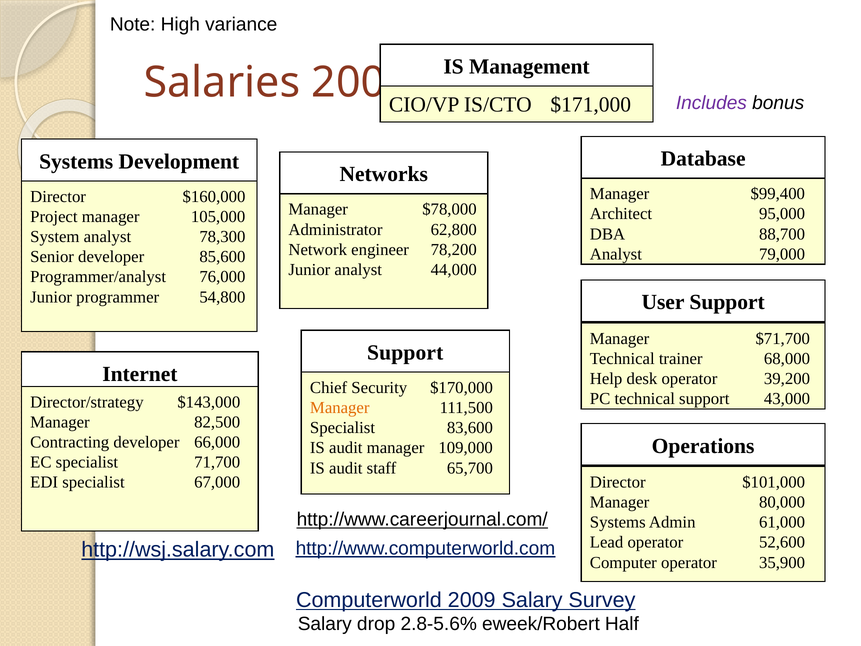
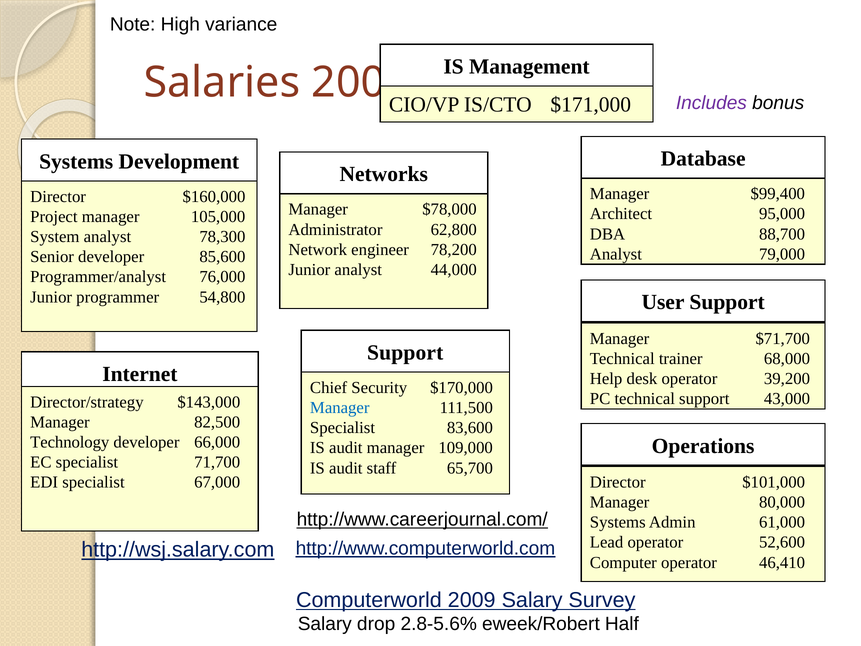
Manager colour: orange -> blue (340, 408)
Contracting: Contracting -> Technology (70, 442)
35,900: 35,900 -> 46,410 (782, 562)
